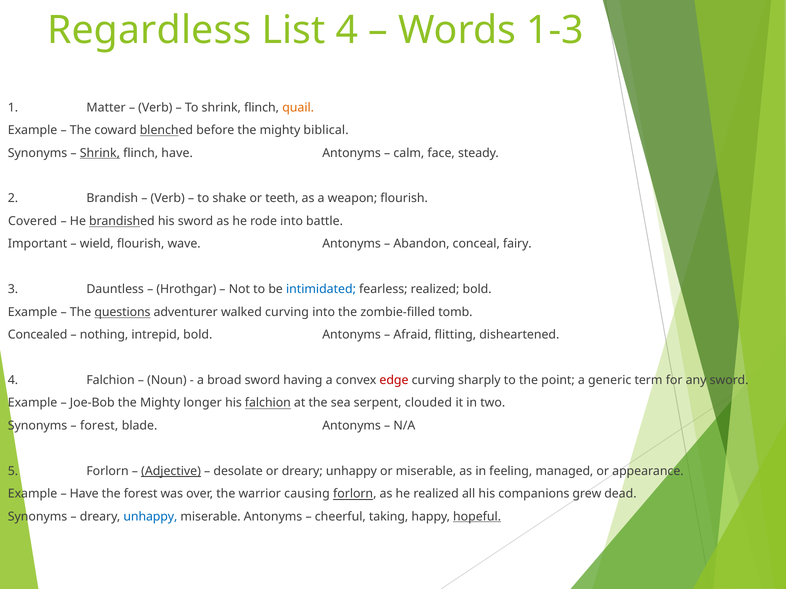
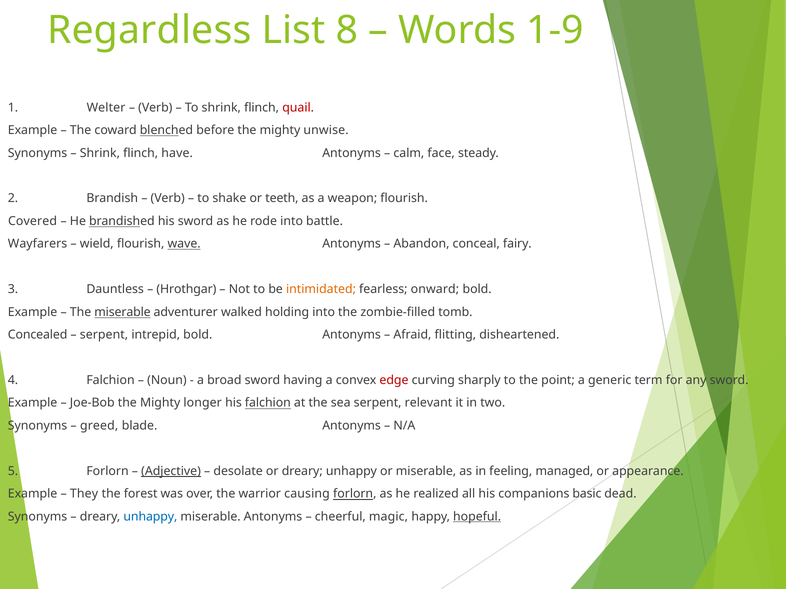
List 4: 4 -> 8 (347, 30)
1-3: 1-3 -> 1-9 (555, 30)
Matter: Matter -> Welter (106, 108)
quail colour: orange -> red (298, 108)
biblical: biblical -> unwise (326, 130)
Shrink underline: present -> none (100, 153)
Important: Important -> Wayfarers (38, 244)
wave underline: none -> present (184, 244)
intimidated colour: blue -> orange (321, 290)
fearless realized: realized -> onward (435, 290)
The questions: questions -> miserable (122, 312)
walked curving: curving -> holding (287, 312)
nothing: nothing -> serpent (104, 335)
clouded: clouded -> relevant (428, 403)
forest: forest -> greed (99, 426)
Have: Have -> They (84, 494)
grew: grew -> basic (587, 494)
taking: taking -> magic (388, 517)
